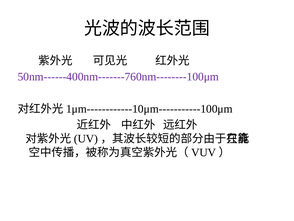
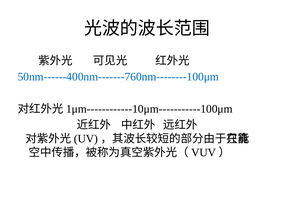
50nm------400nm-------760nm--------100μm colour: purple -> blue (118, 77)
